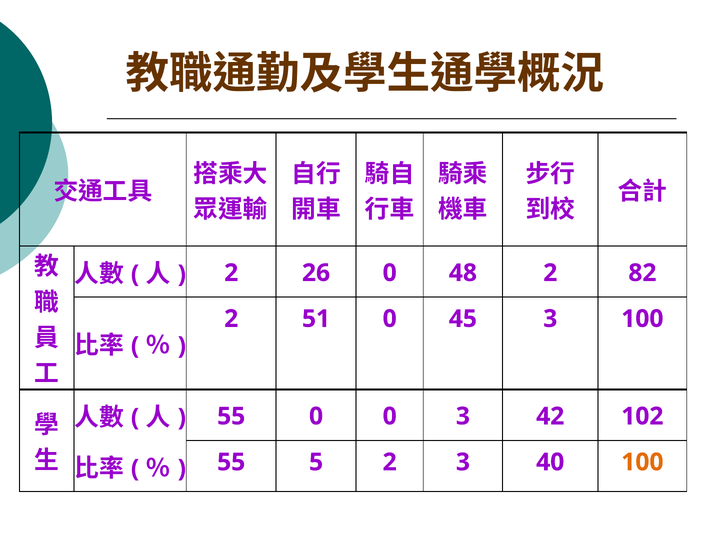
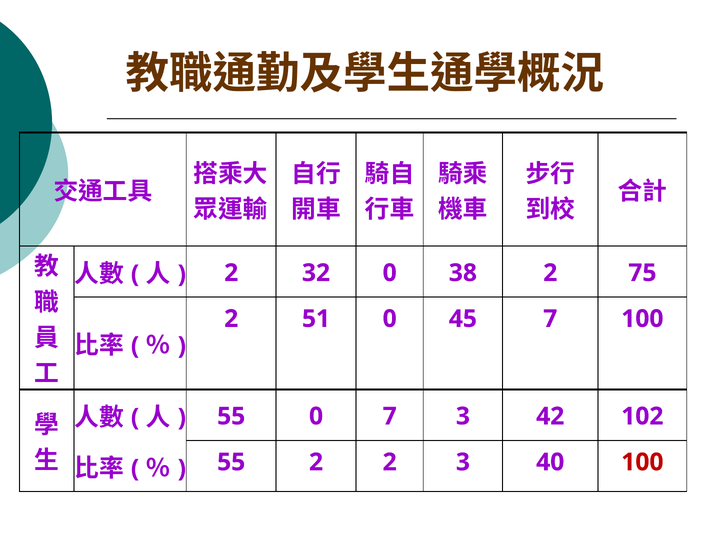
26: 26 -> 32 (316, 273)
48: 48 -> 38 (463, 273)
82: 82 -> 75 (642, 273)
45 3: 3 -> 7 (550, 319)
0 0: 0 -> 7 (390, 416)
55 5: 5 -> 2 (316, 462)
100 colour: orange -> red (642, 462)
